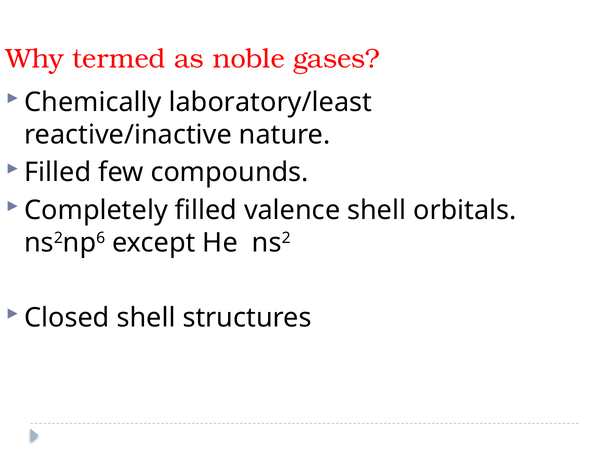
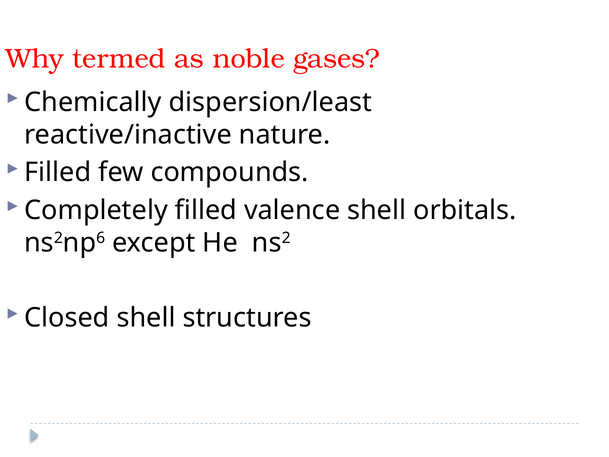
laboratory/least: laboratory/least -> dispersion/least (270, 102)
